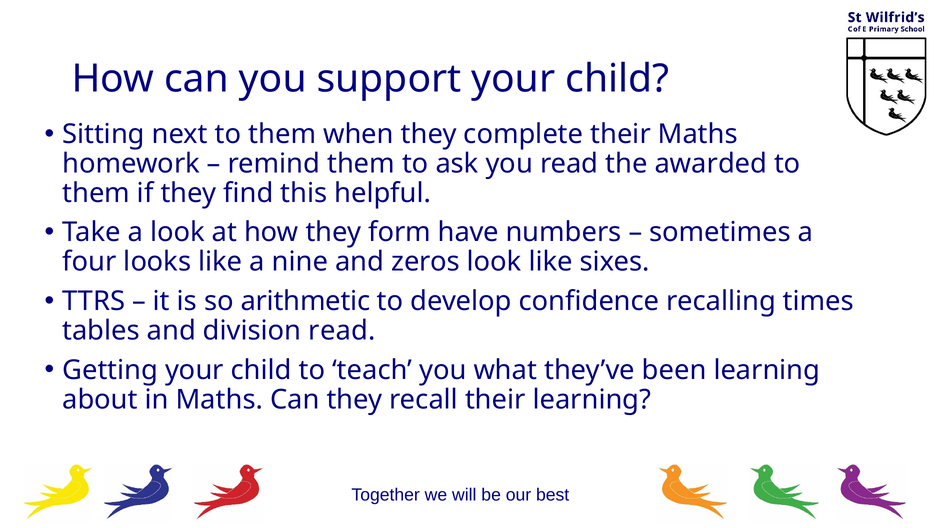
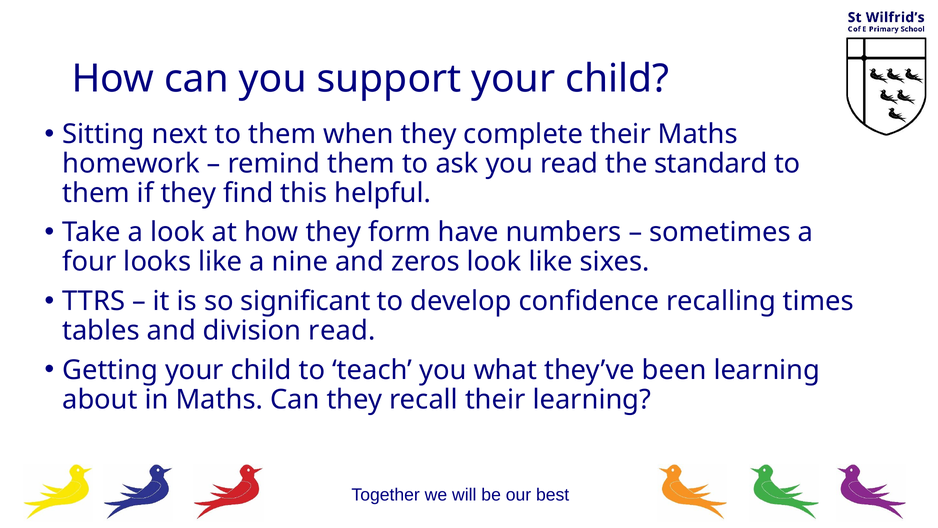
awarded: awarded -> standard (711, 163)
arithmetic: arithmetic -> significant (305, 301)
